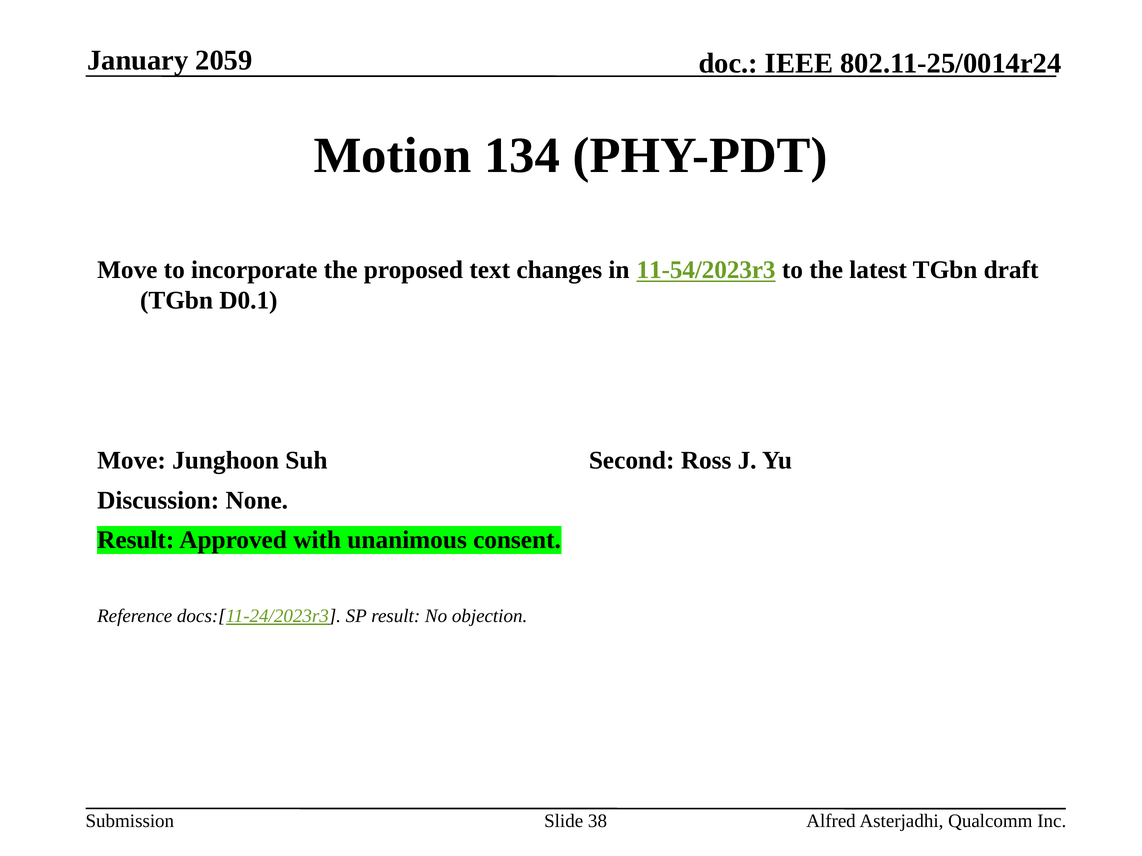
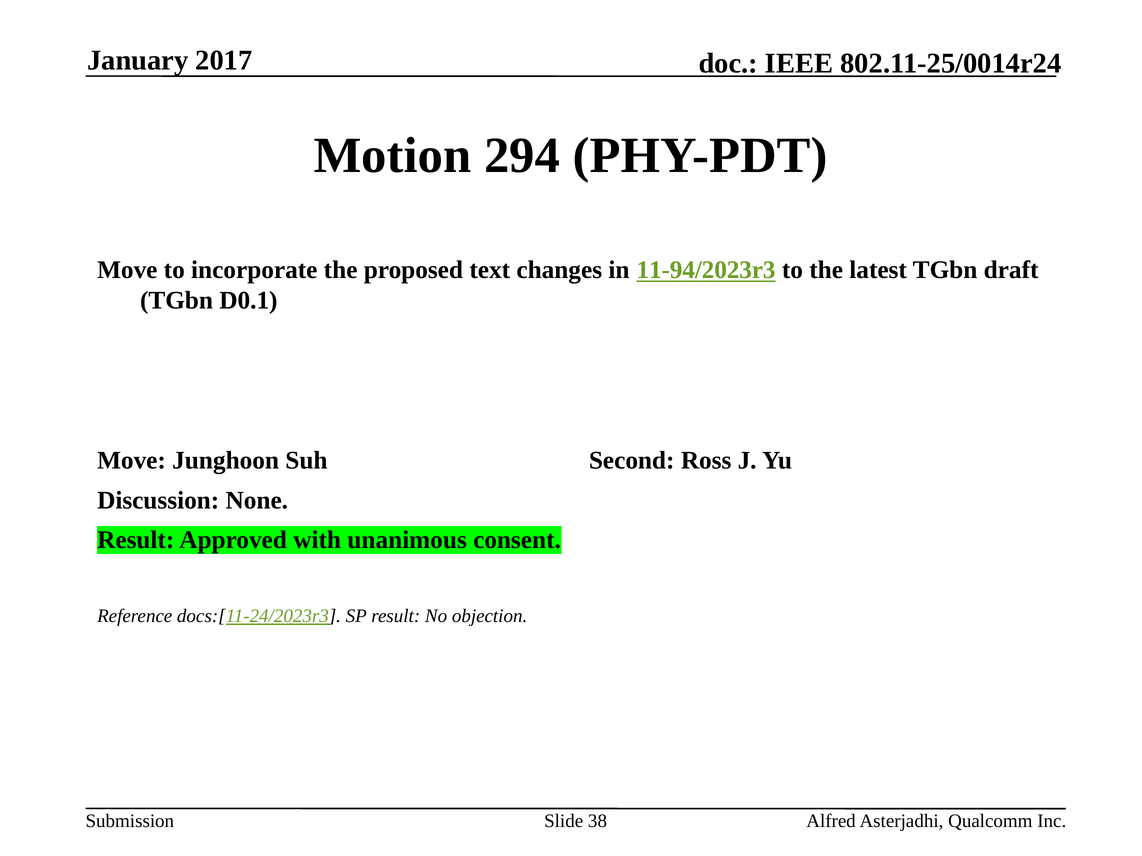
2059: 2059 -> 2017 (224, 61)
134: 134 -> 294 (522, 156)
11-54/2023r3: 11-54/2023r3 -> 11-94/2023r3 (706, 270)
